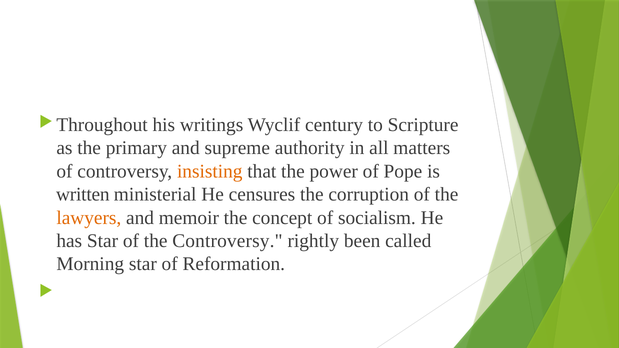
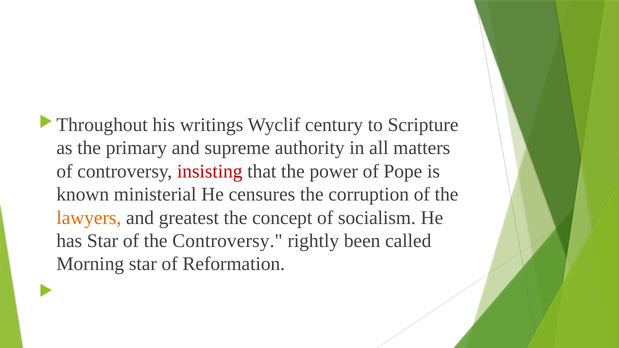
insisting colour: orange -> red (210, 171)
written: written -> known (83, 195)
memoir: memoir -> greatest (189, 218)
